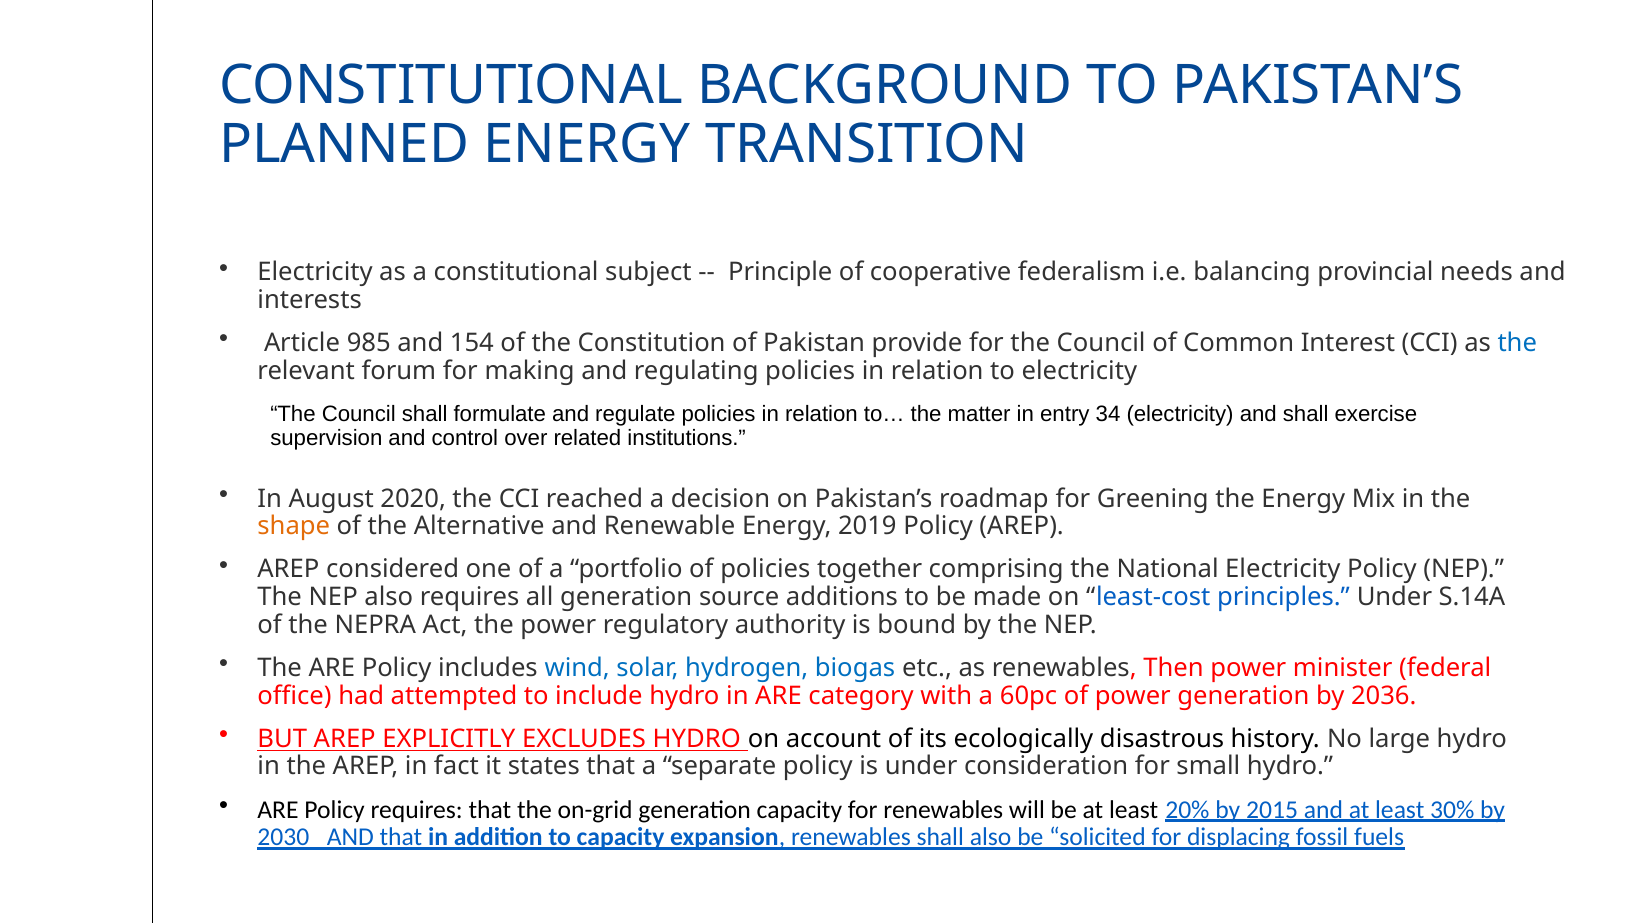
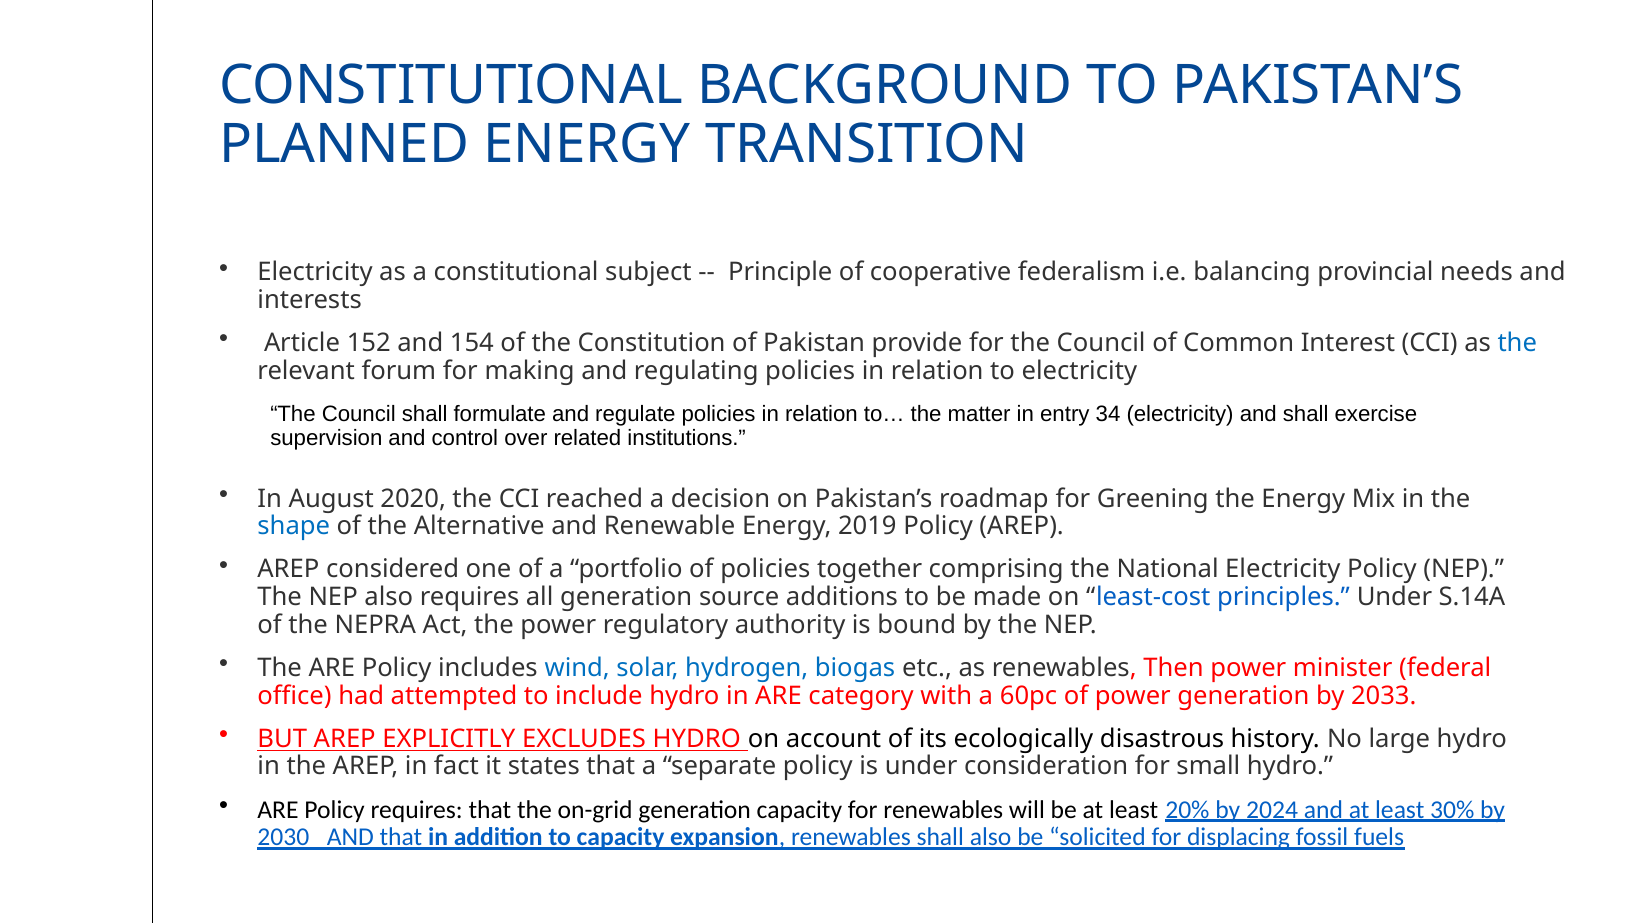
985: 985 -> 152 (369, 343)
shape colour: orange -> blue (294, 526)
2036: 2036 -> 2033 (1384, 696)
2015: 2015 -> 2024 (1272, 810)
